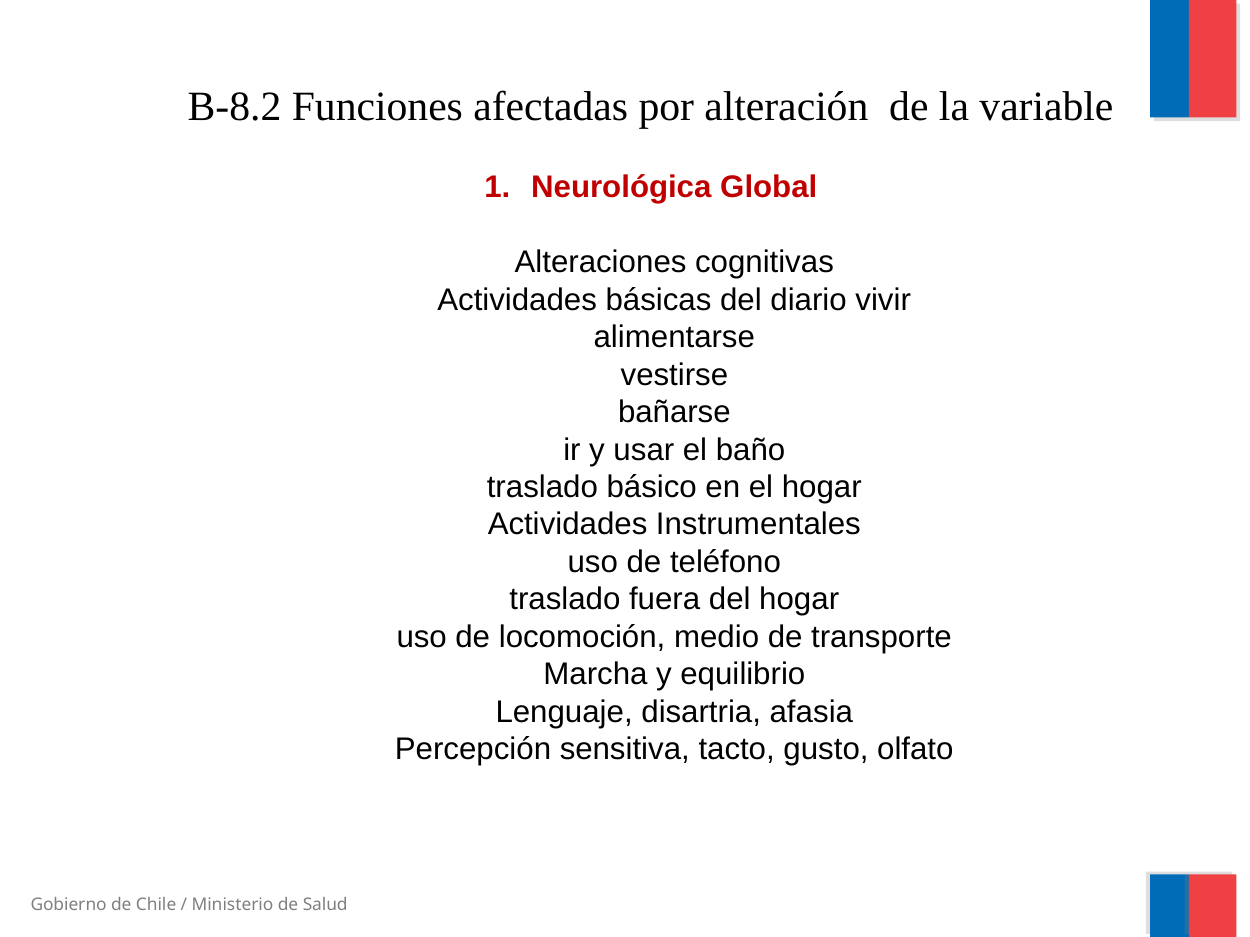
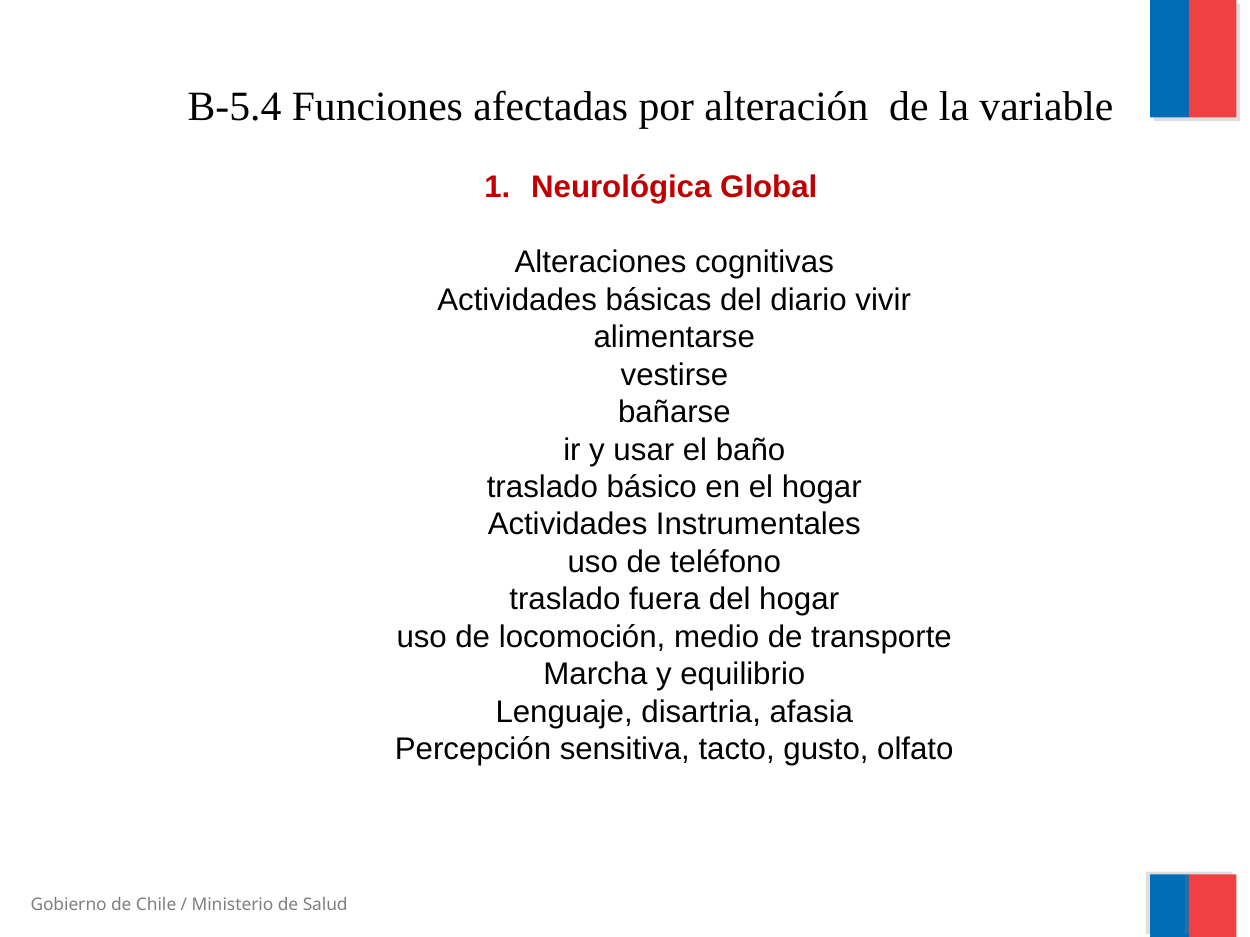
B-8.2: B-8.2 -> B-5.4 (235, 107)
